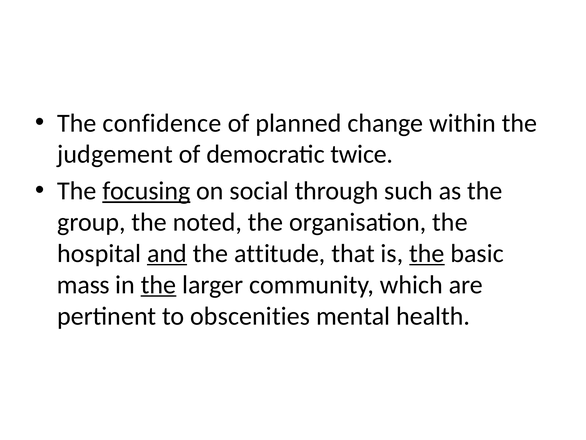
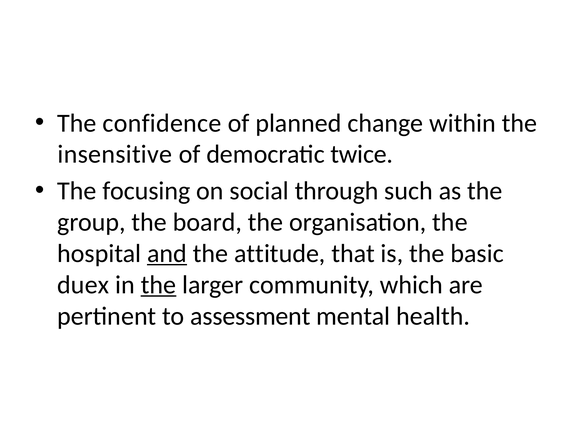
judgement: judgement -> insensitive (115, 154)
focusing underline: present -> none (146, 191)
noted: noted -> board (207, 222)
the underline: present -> none (427, 253)
mass: mass -> duex (83, 284)
obscenities: obscenities -> assessment (250, 316)
